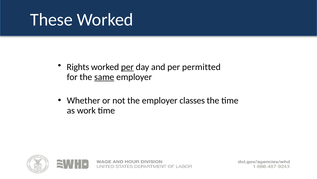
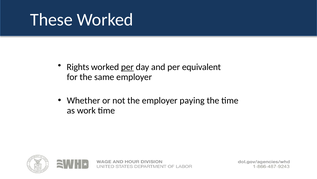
permitted: permitted -> equivalent (201, 67)
same underline: present -> none (104, 77)
classes: classes -> paying (192, 100)
